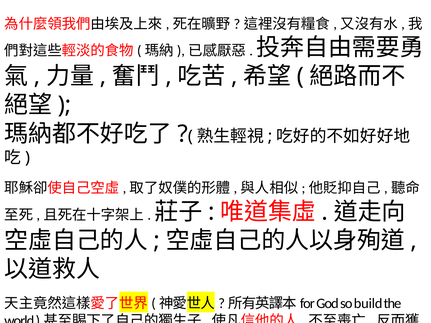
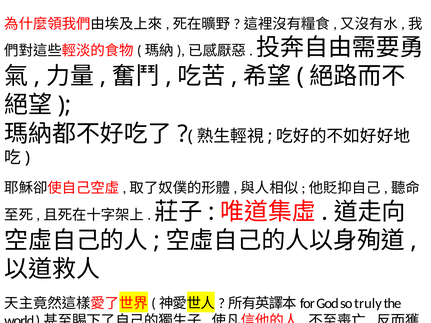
build: build -> truly (368, 304)
